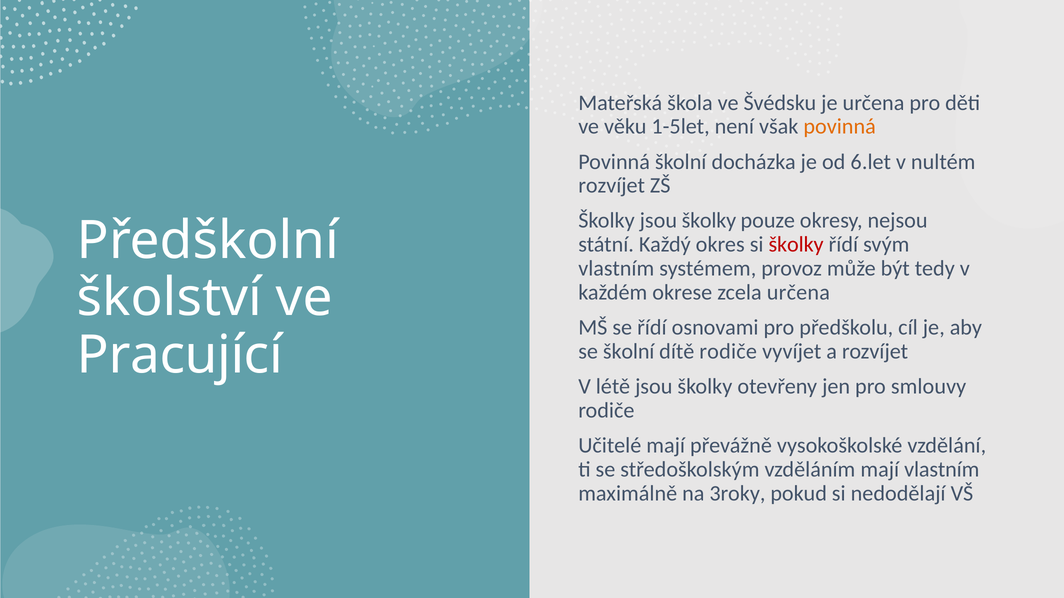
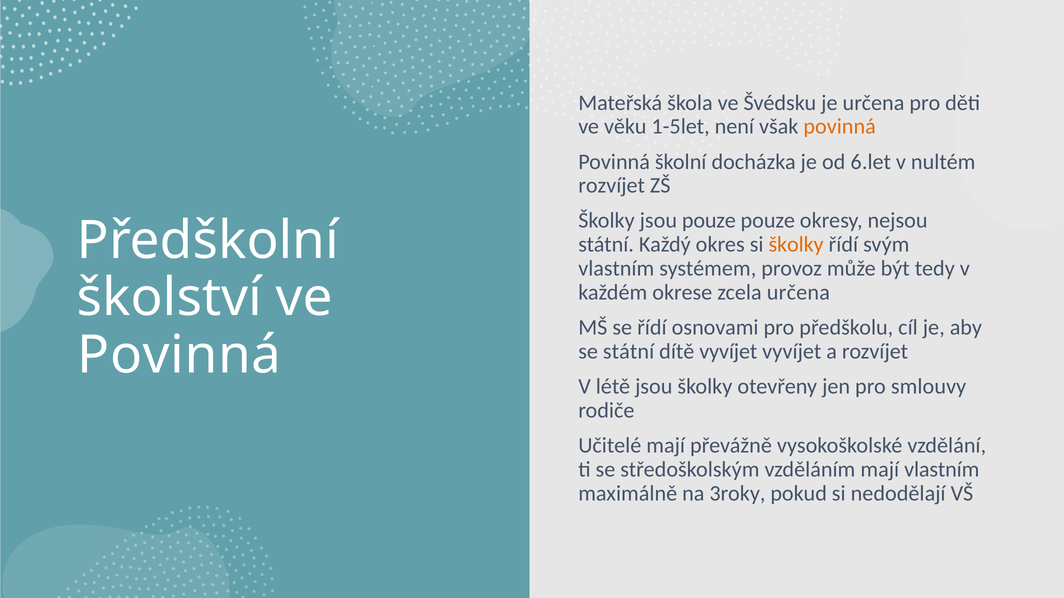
Školky jsou školky: školky -> pouze (709, 221)
školky colour: red -> orange (796, 245)
Pracující: Pracující -> Povinná (179, 356)
se školní: školní -> státní (629, 352)
dítě rodiče: rodiče -> vyvíjet (728, 352)
